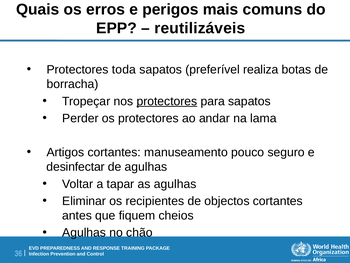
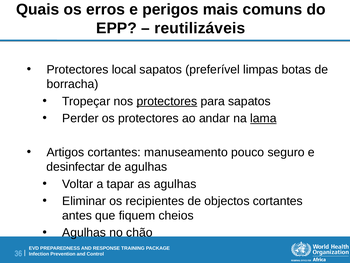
toda: toda -> local (124, 69)
realiza: realiza -> limpas (261, 69)
lama underline: none -> present (263, 118)
